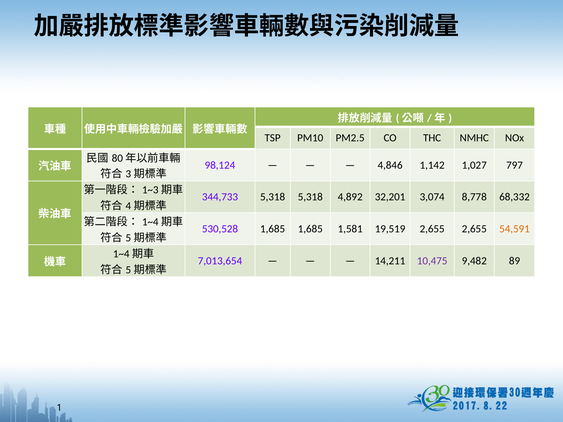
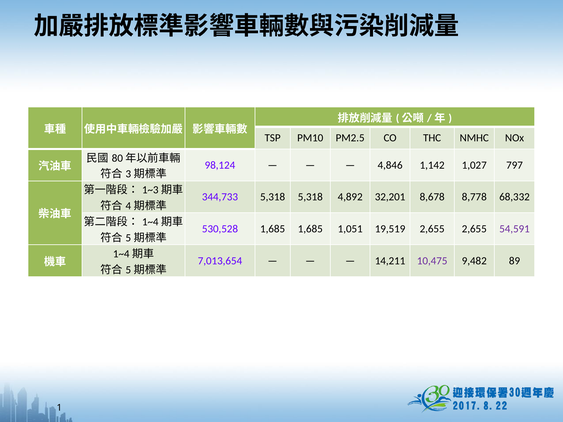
3,074: 3,074 -> 8,678 (432, 197)
1,581: 1,581 -> 1,051 (350, 229)
54,591 colour: orange -> purple (515, 229)
